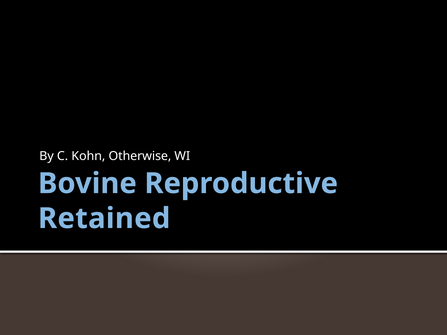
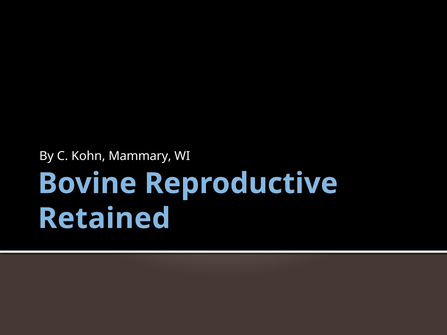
Otherwise: Otherwise -> Mammary (140, 156)
